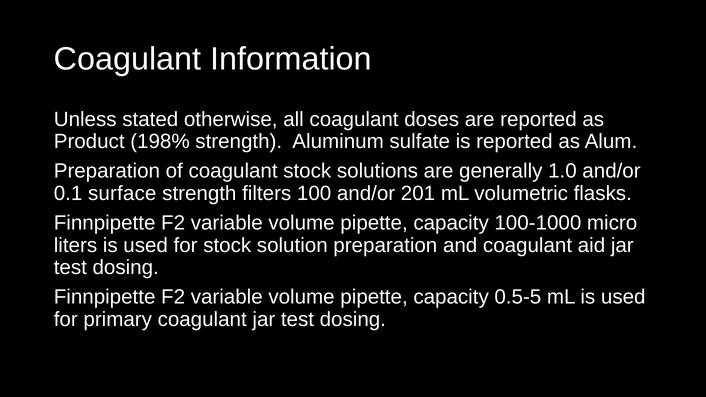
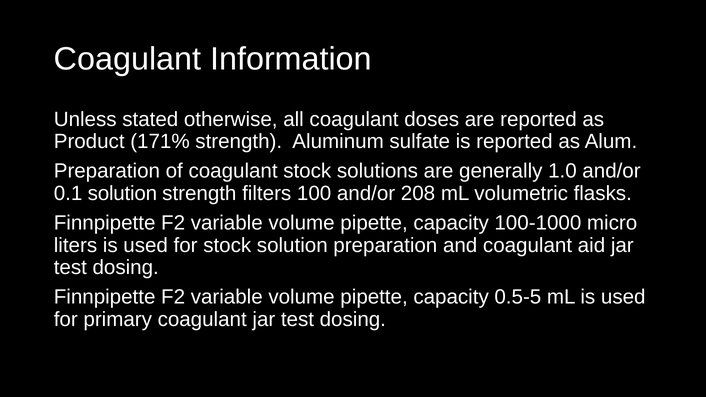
198%: 198% -> 171% (160, 142)
0.1 surface: surface -> solution (122, 193)
201: 201 -> 208 (418, 193)
